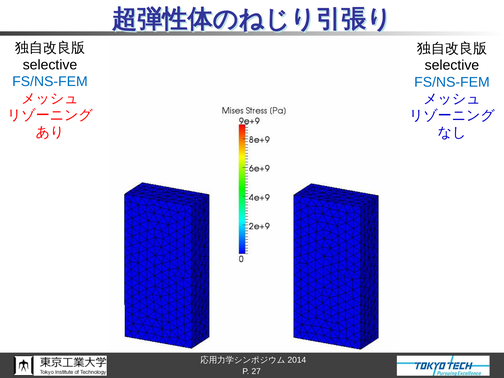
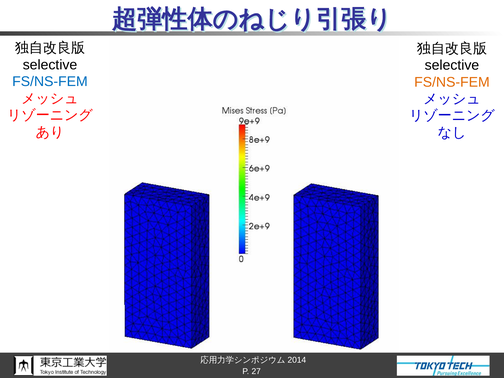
FS/NS-FEM colour: blue -> orange (452, 82)
